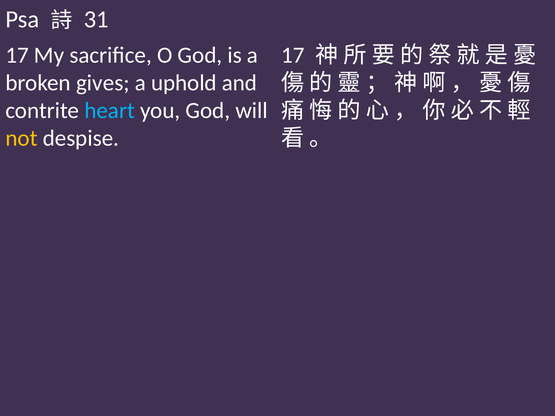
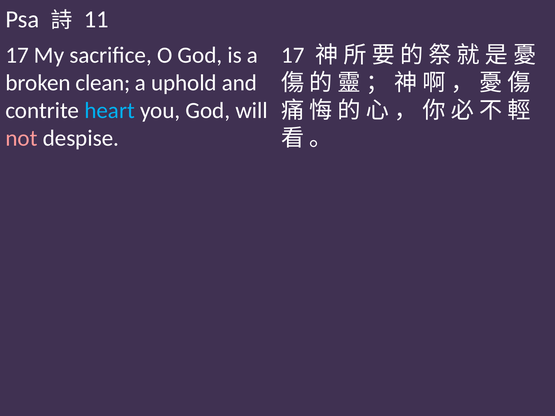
31: 31 -> 11 (96, 19)
gives: gives -> clean (103, 83)
not colour: yellow -> pink (21, 138)
